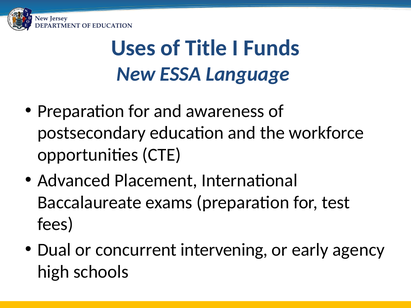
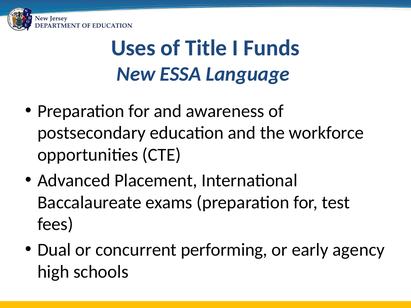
intervening: intervening -> performing (224, 250)
